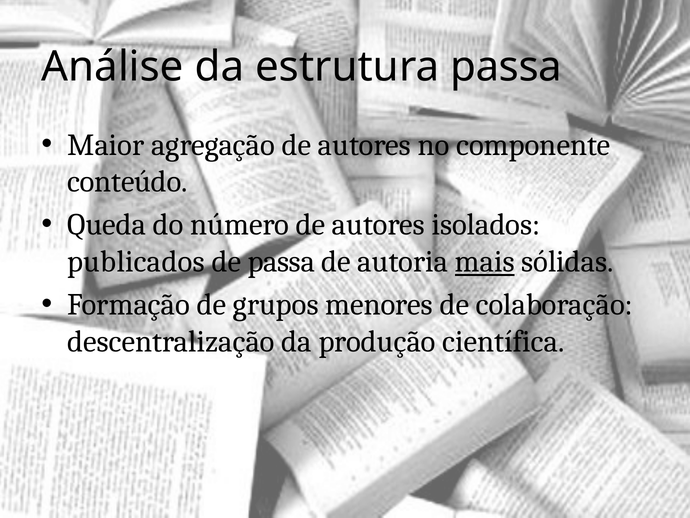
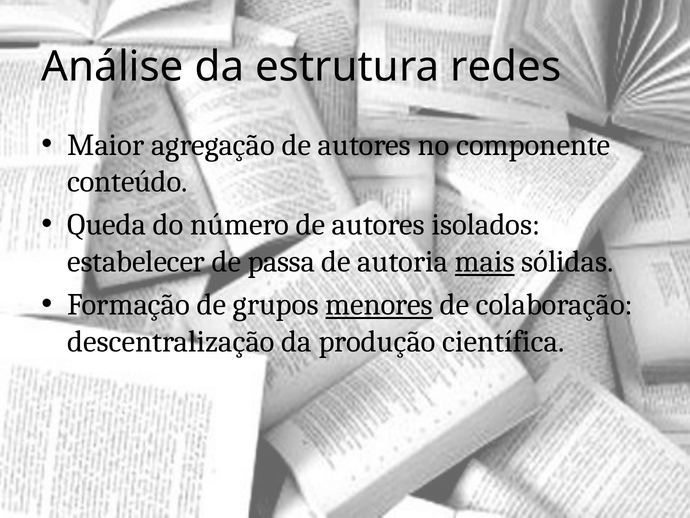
estrutura passa: passa -> redes (506, 67)
publicados: publicados -> estabelecer (136, 261)
menores underline: none -> present (379, 304)
